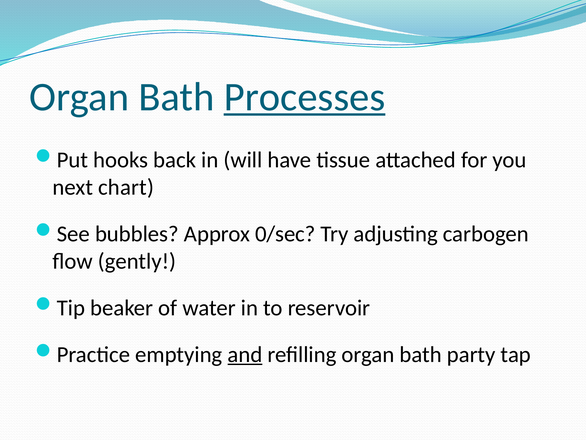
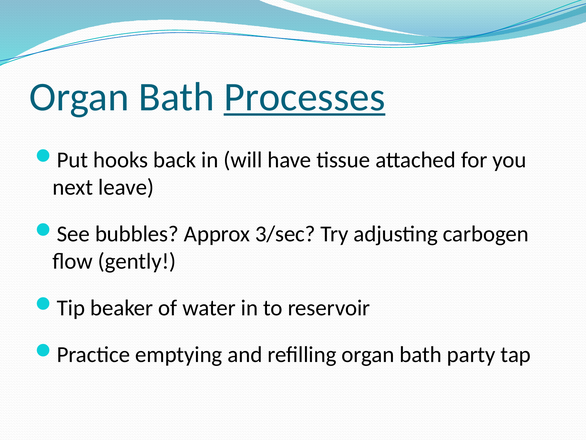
chart: chart -> leave (126, 187)
0/sec: 0/sec -> 3/sec (285, 234)
and underline: present -> none (245, 354)
